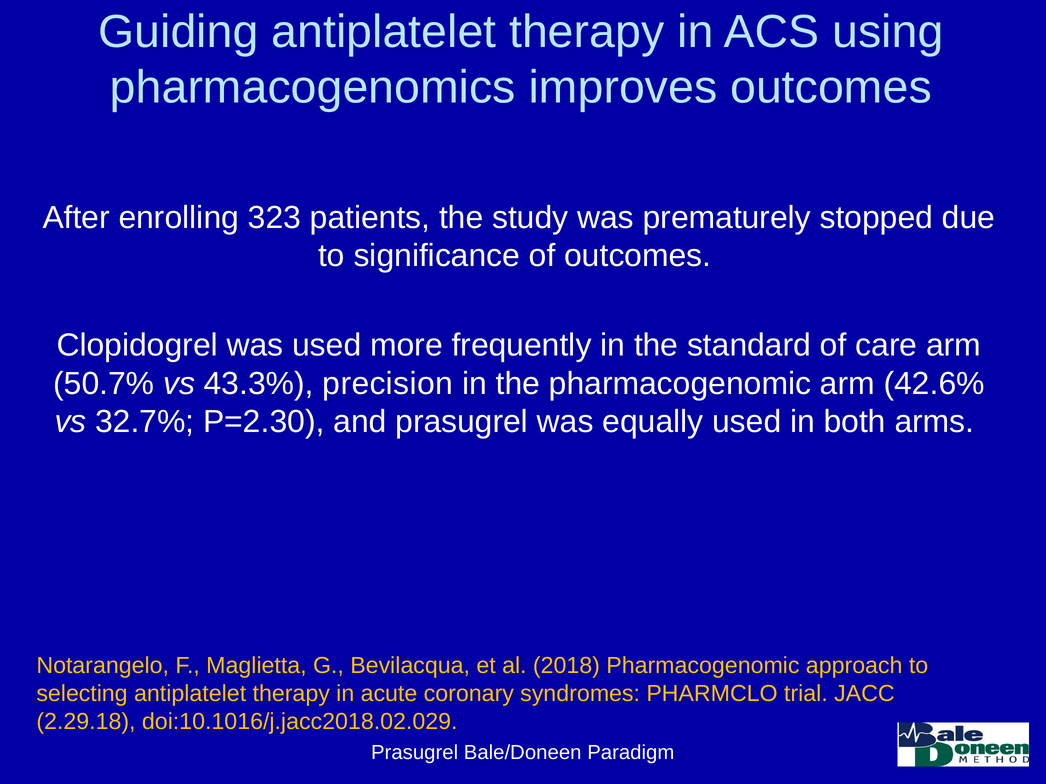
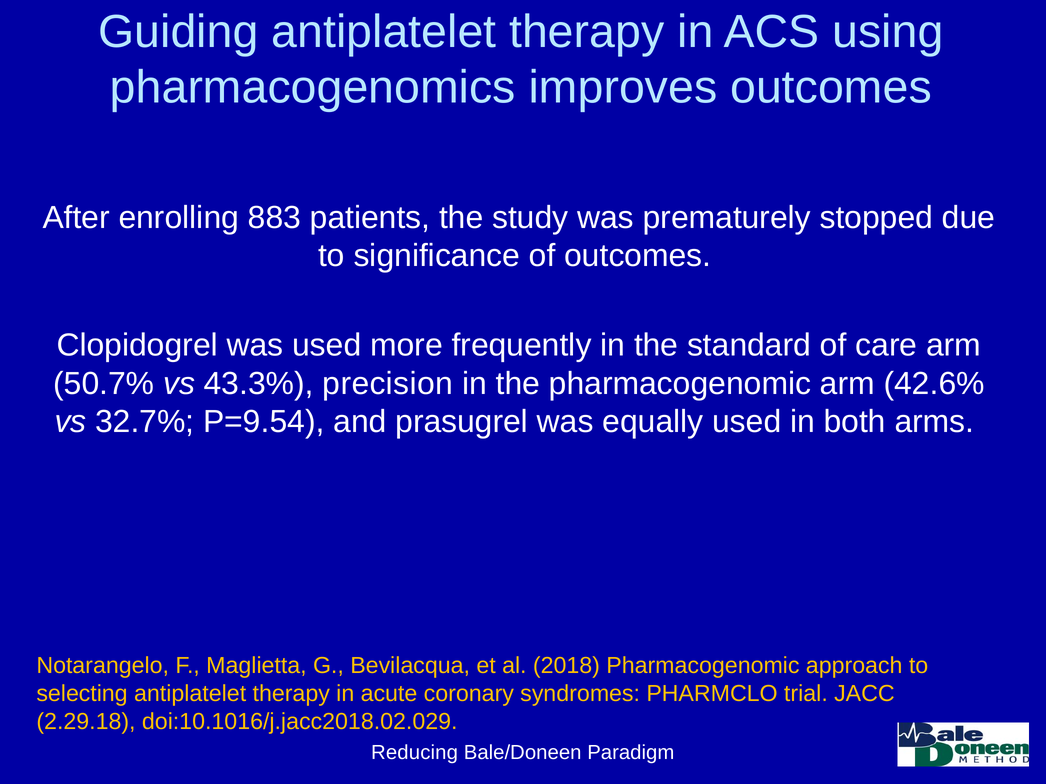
323: 323 -> 883 (274, 218)
P=2.30: P=2.30 -> P=9.54 (264, 422)
Prasugrel: Prasugrel -> Reducing (415, 753)
